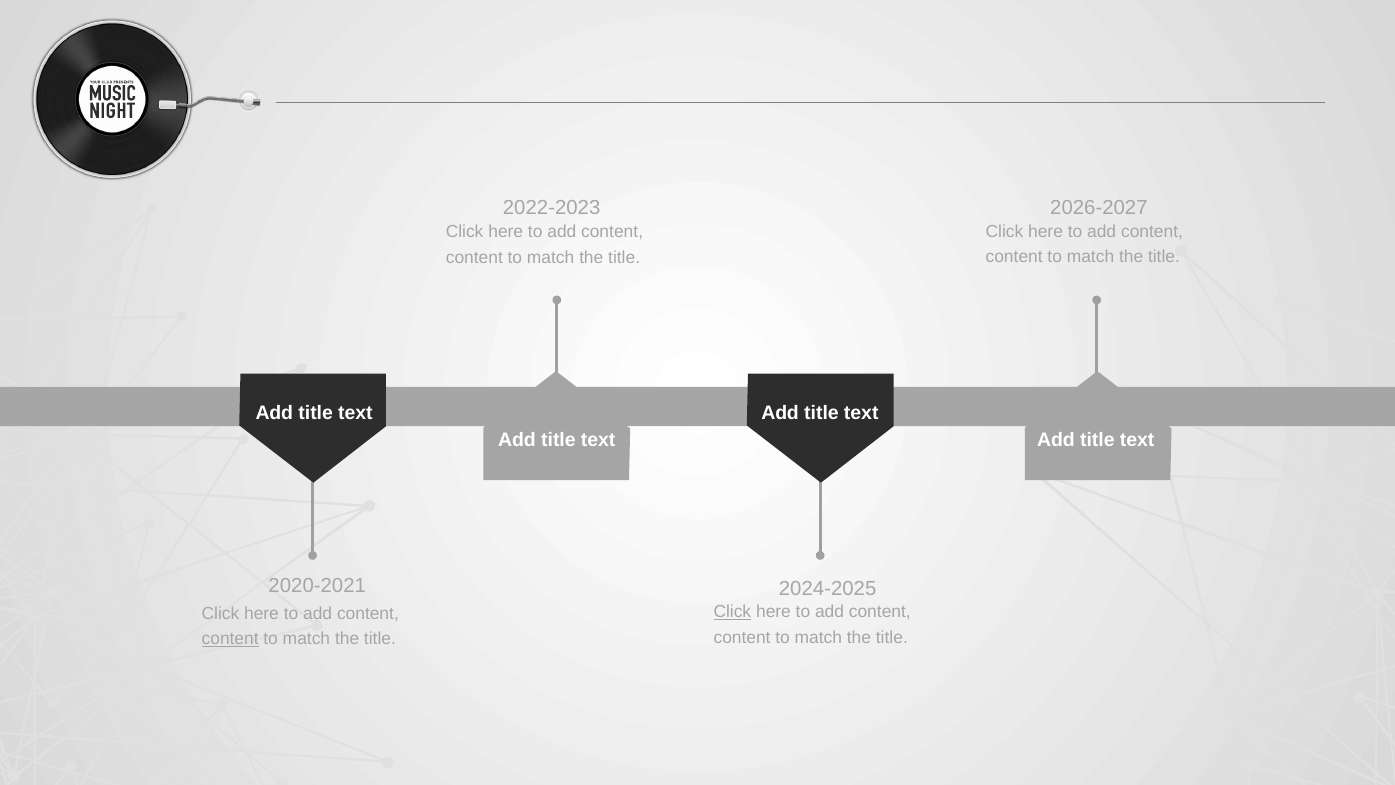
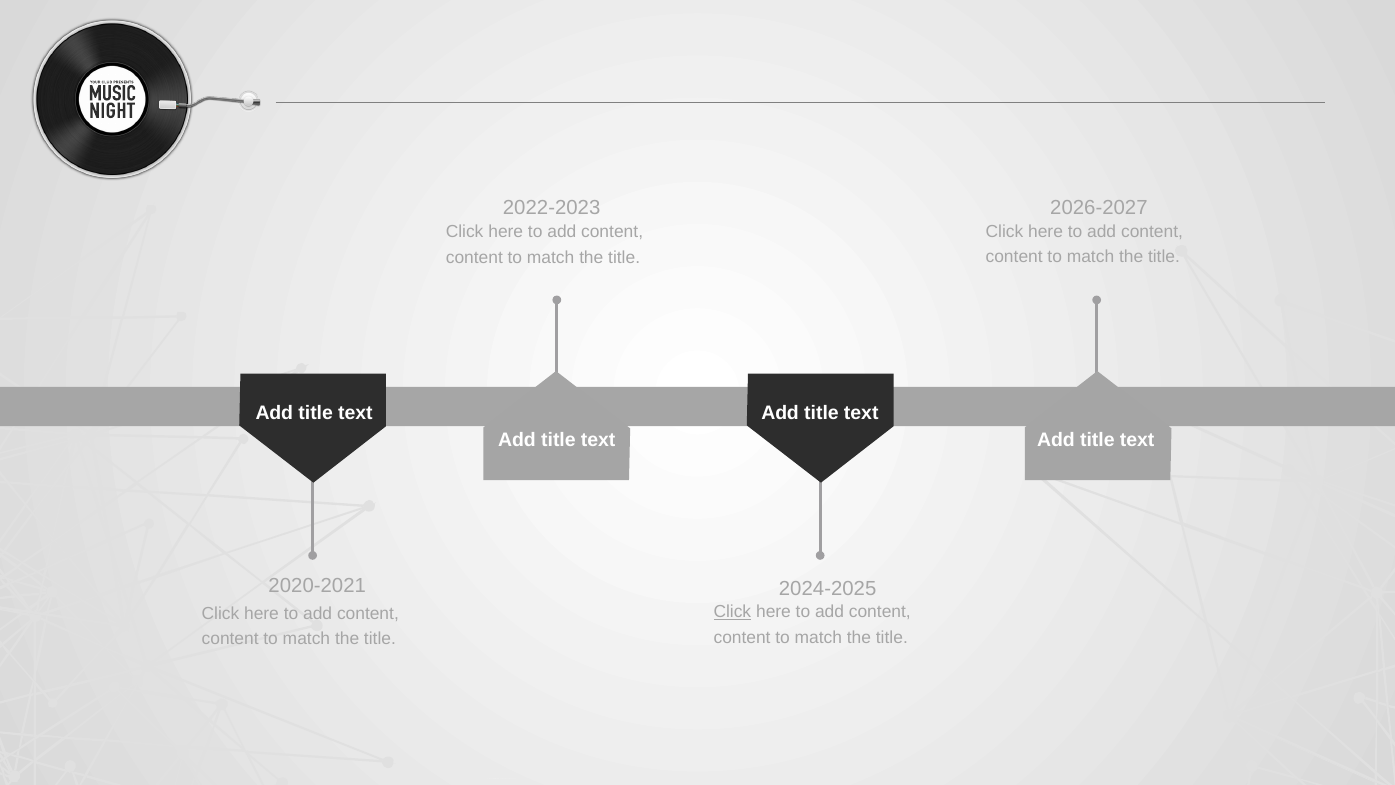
content underline: present -> none (230, 638)
